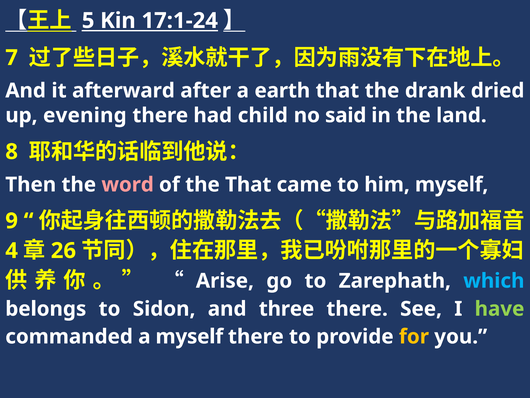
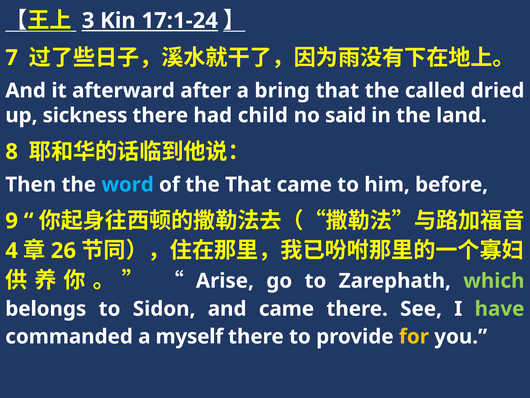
5: 5 -> 3 (88, 21)
earth: earth -> bring (282, 91)
drank: drank -> called (435, 91)
evening: evening -> sickness (85, 115)
word colour: pink -> light blue (128, 184)
him myself: myself -> before (452, 184)
which colour: light blue -> light green (494, 281)
and three: three -> came (286, 309)
